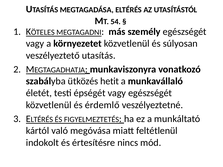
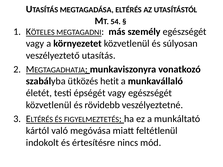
érdemlő: érdemlő -> rövidebb (102, 105)
